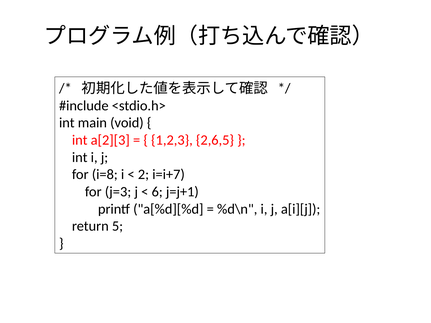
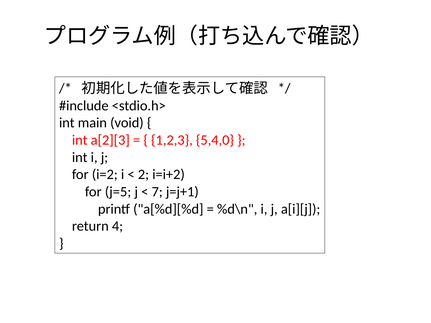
2,6,5: 2,6,5 -> 5,4,0 (215, 140)
i=8: i=8 -> i=2 (105, 175)
i=i+7: i=i+7 -> i=i+2 (169, 175)
j=3: j=3 -> j=5 (118, 192)
6: 6 -> 7 (157, 192)
5: 5 -> 4 (118, 226)
